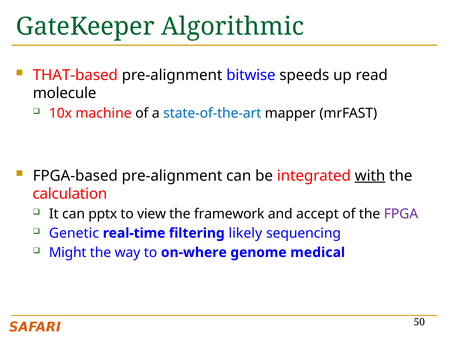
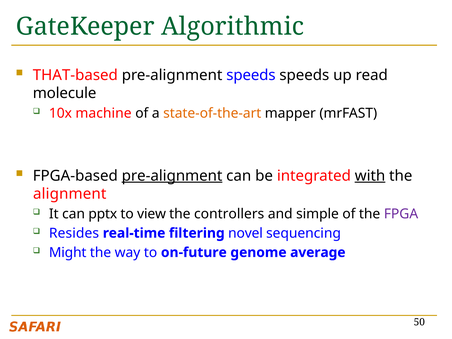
pre-alignment bitwise: bitwise -> speeds (251, 75)
state-of-the-art colour: blue -> orange (212, 113)
pre-alignment underline: none -> present (172, 176)
calculation: calculation -> alignment (70, 194)
framework: framework -> controllers (229, 214)
accept: accept -> simple (318, 214)
Genetic: Genetic -> Resides (74, 233)
likely: likely -> novel (245, 233)
on-where: on-where -> on-future (194, 252)
medical: medical -> average (318, 252)
